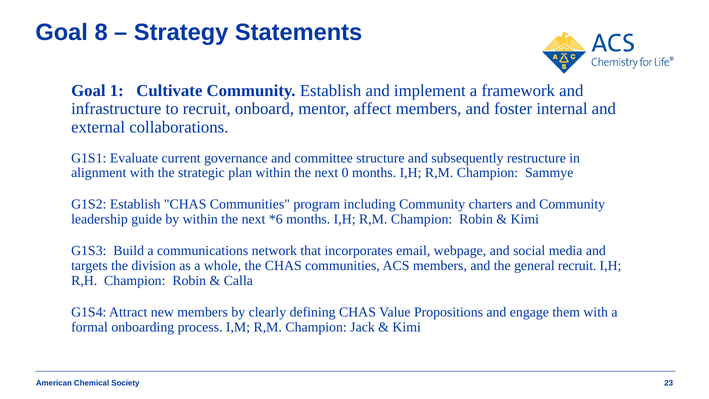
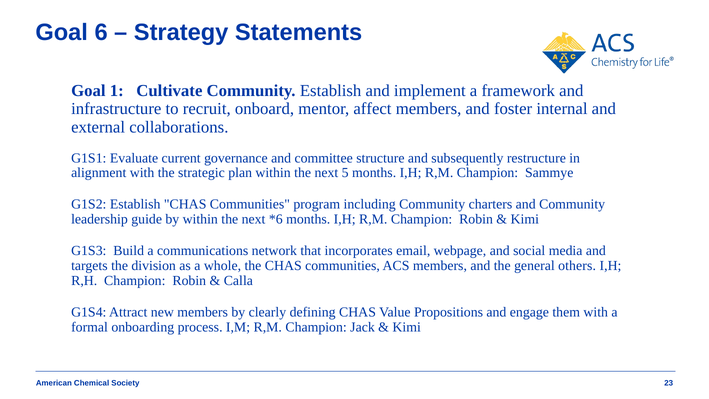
8: 8 -> 6 (101, 32)
0: 0 -> 5 (345, 173)
general recruit: recruit -> others (577, 266)
